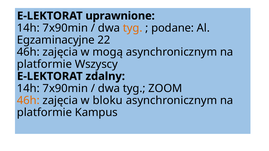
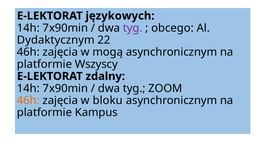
uprawnione: uprawnione -> językowych (120, 16)
tyg colour: orange -> purple (133, 28)
podane: podane -> obcego (173, 28)
Egzaminacyjne: Egzaminacyjne -> Dydaktycznym (56, 40)
